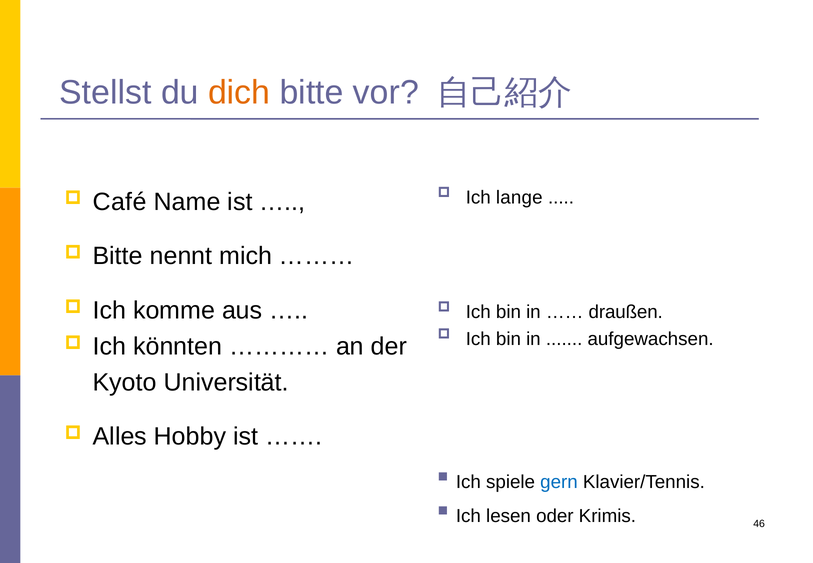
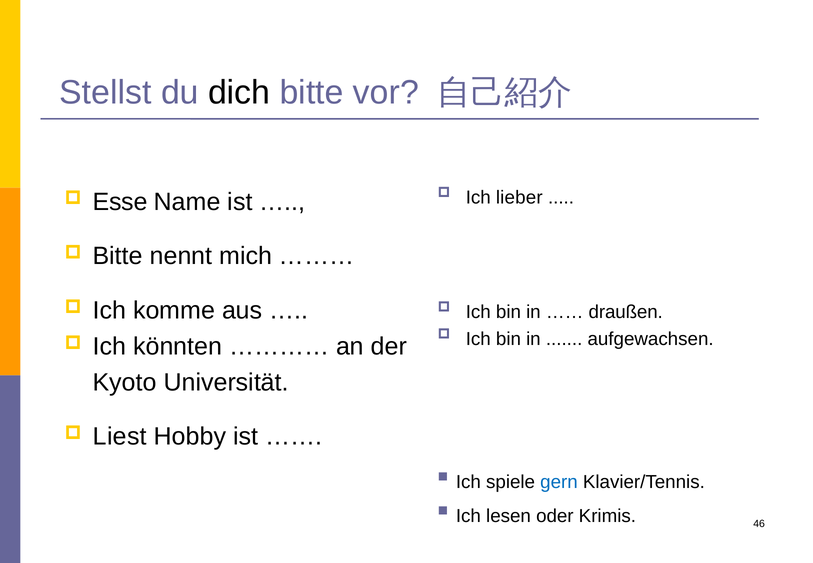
dich colour: orange -> black (239, 92)
lange: lange -> lieber (519, 197)
Café: Café -> Esse (120, 202)
Alles: Alles -> Liest (120, 437)
